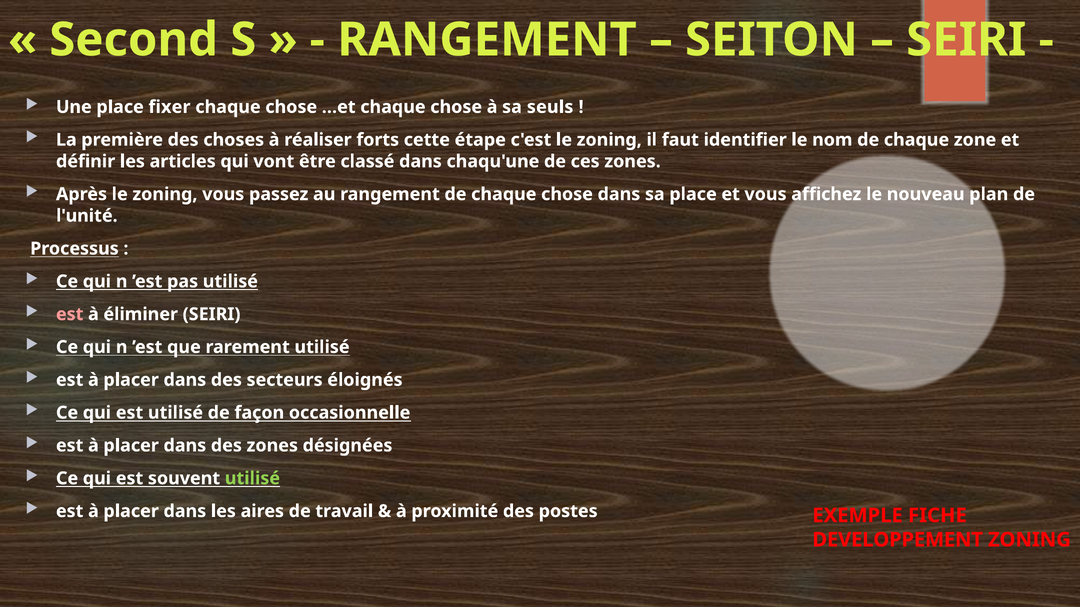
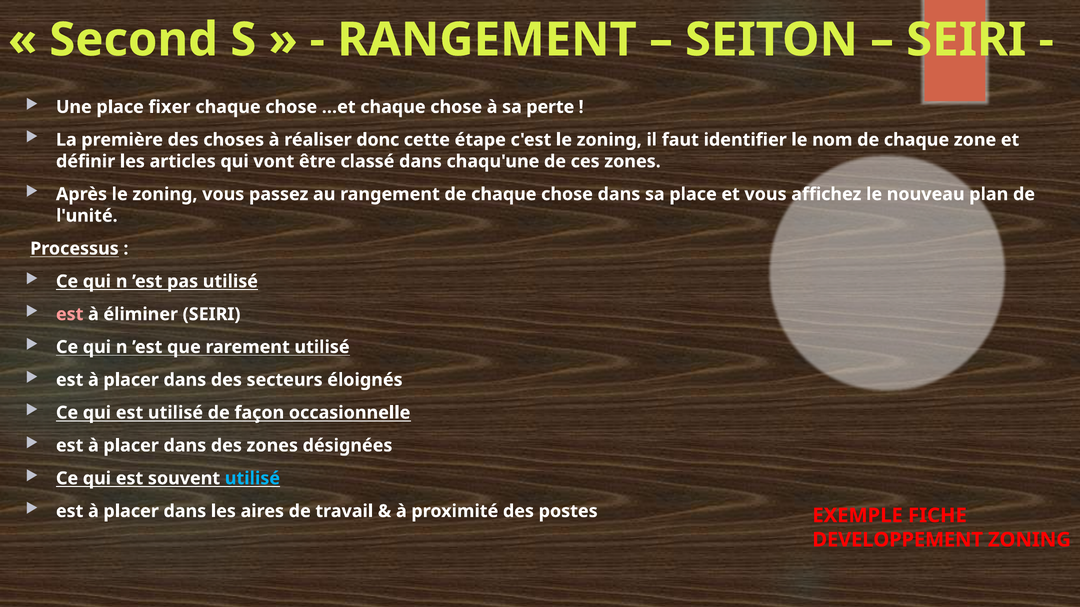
seuls: seuls -> perte (550, 107)
forts: forts -> donc (378, 140)
utilisé colour: light green -> light blue (252, 479)
